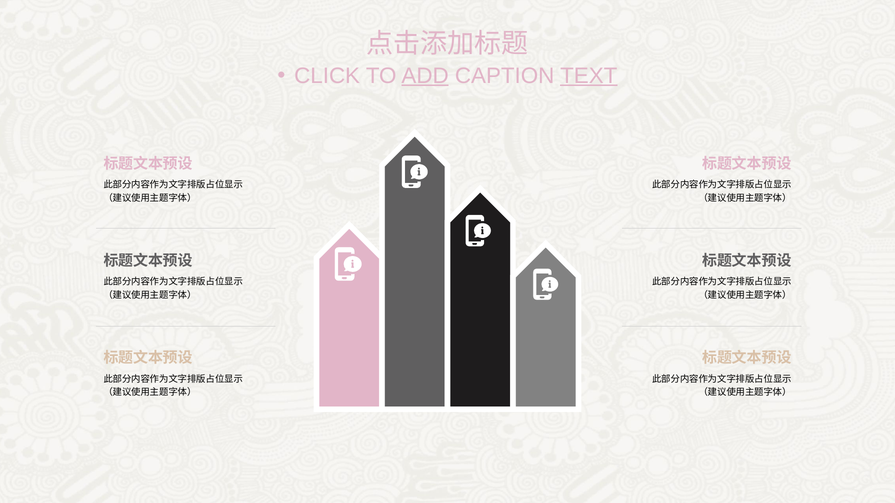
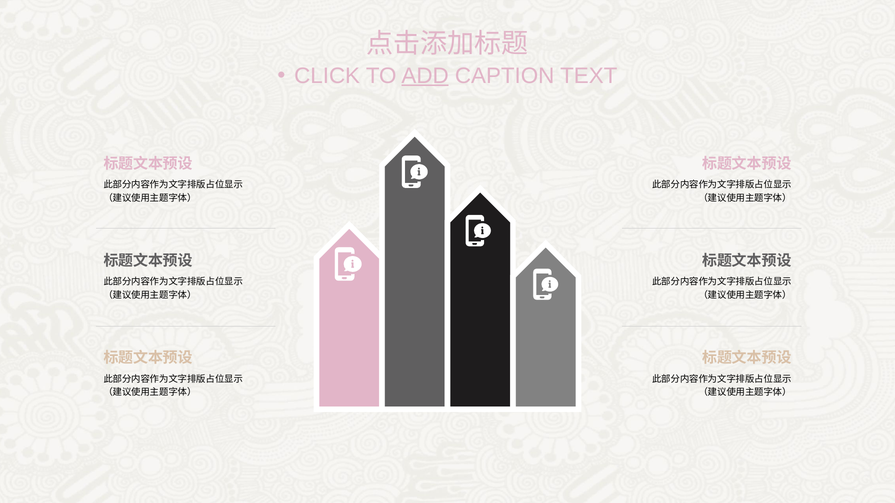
TEXT underline: present -> none (589, 76)
